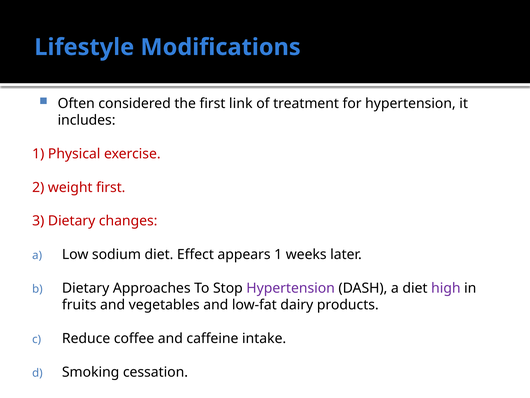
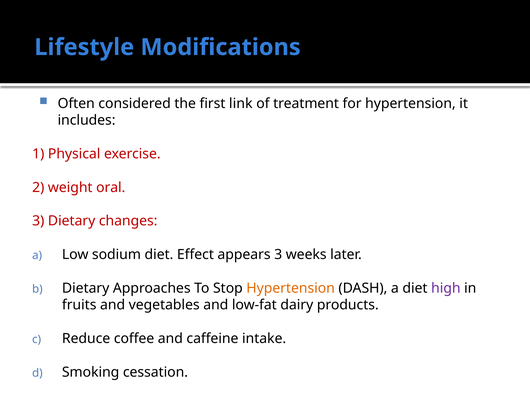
weight first: first -> oral (111, 187)
appears 1: 1 -> 3 (278, 254)
Hypertension colour: purple -> orange (291, 288)
